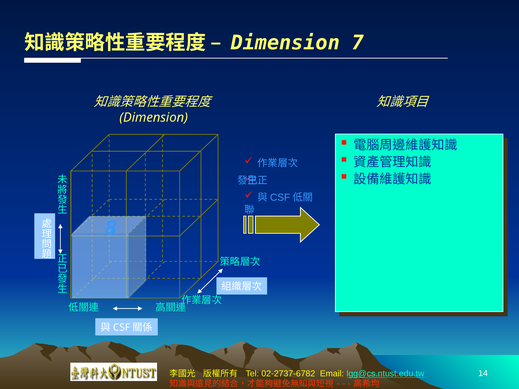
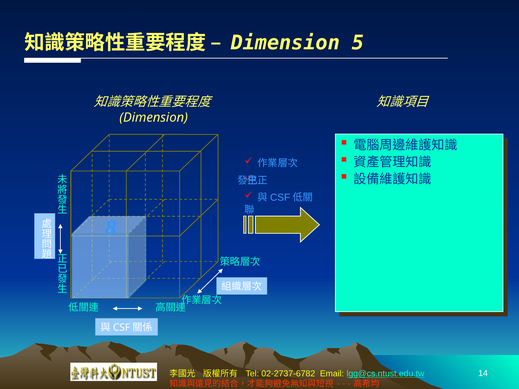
7: 7 -> 5 (358, 43)
